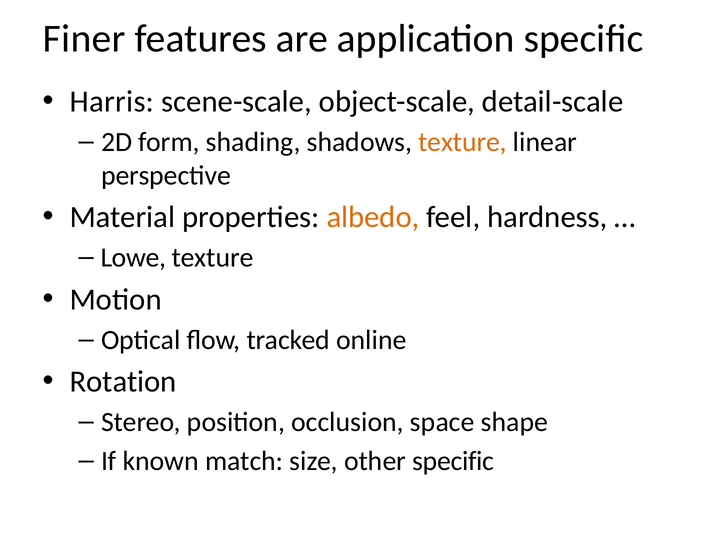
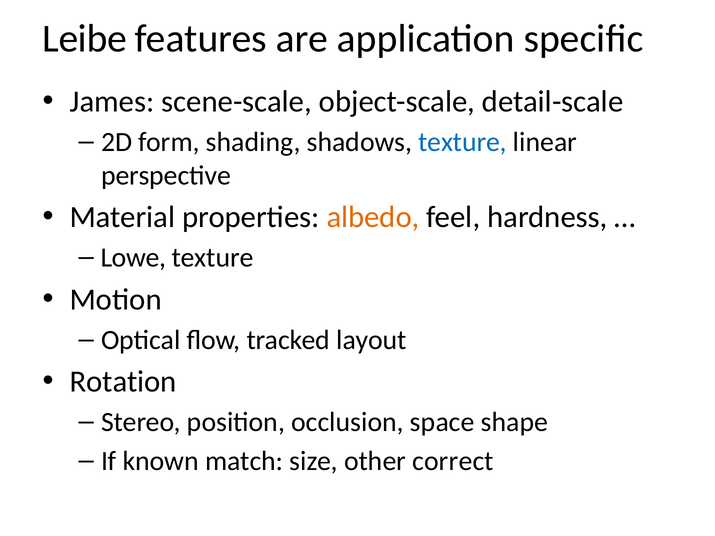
Finer: Finer -> Leibe (85, 38)
Harris: Harris -> James (112, 102)
texture colour: orange -> blue (462, 142)
online: online -> layout (371, 340)
other specific: specific -> correct (453, 461)
